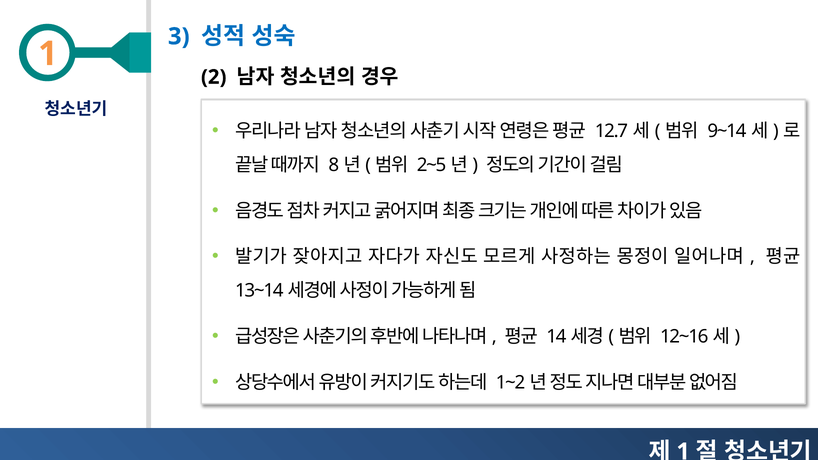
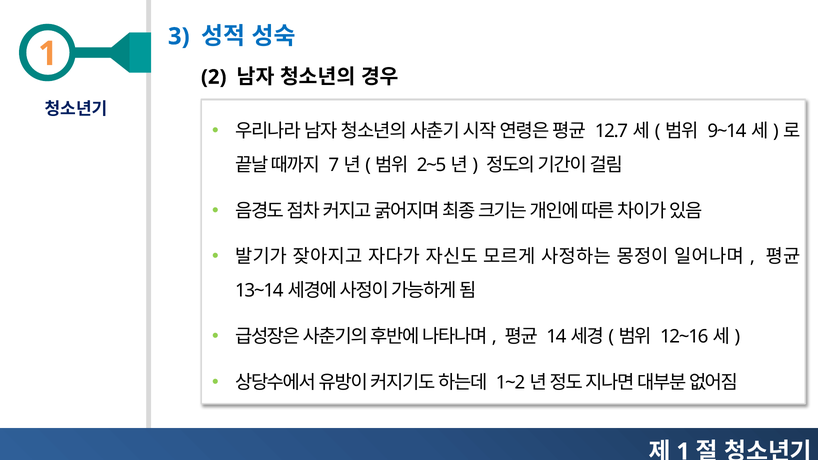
8: 8 -> 7 (334, 165)
